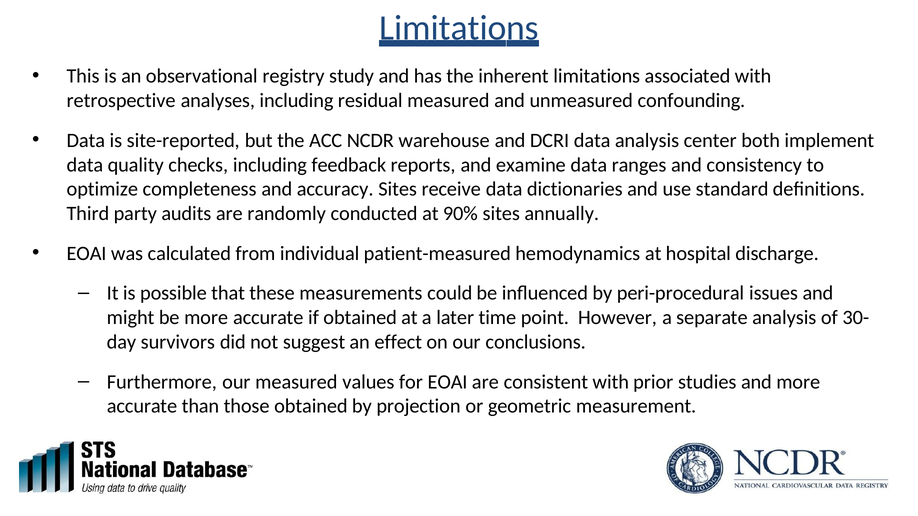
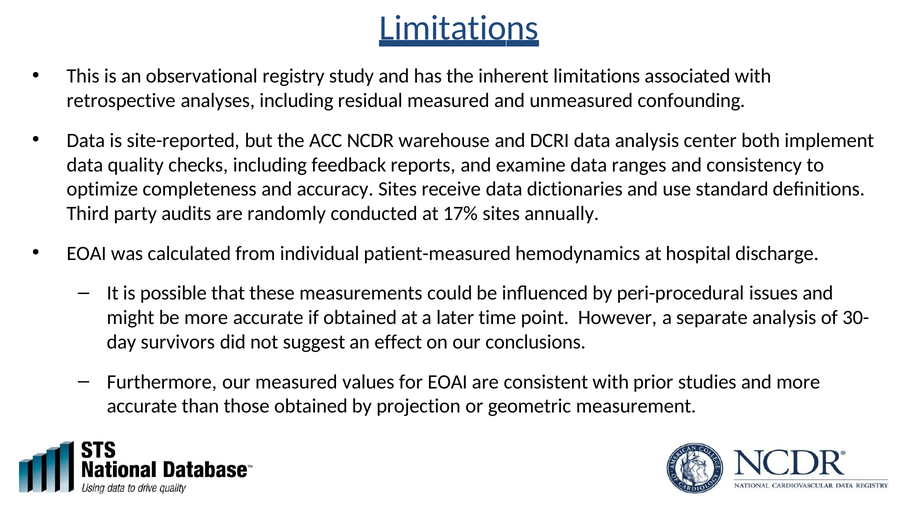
90%: 90% -> 17% (460, 214)
